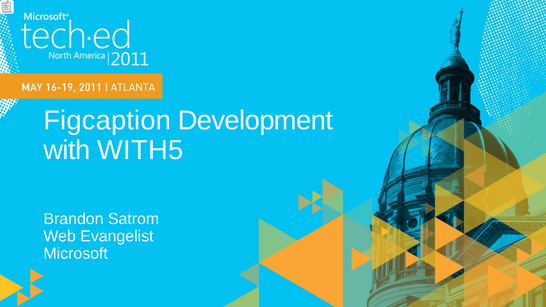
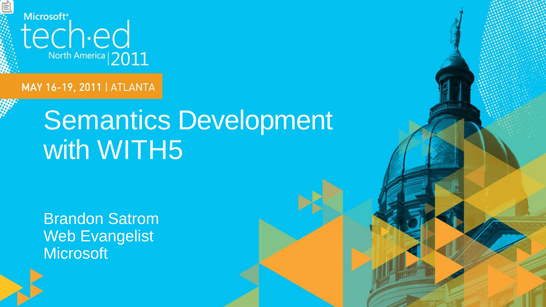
Figcaption: Figcaption -> Semantics (107, 121)
